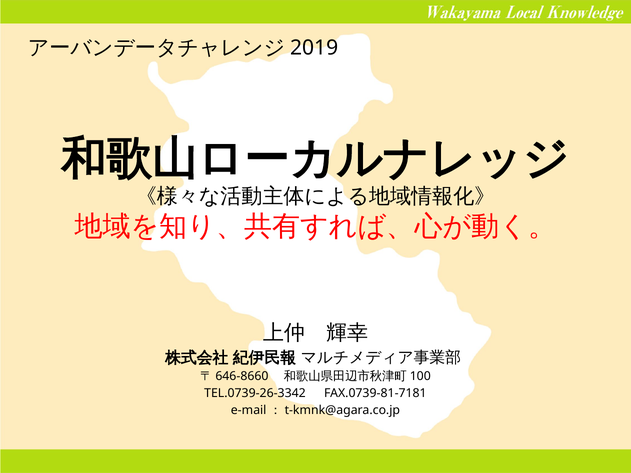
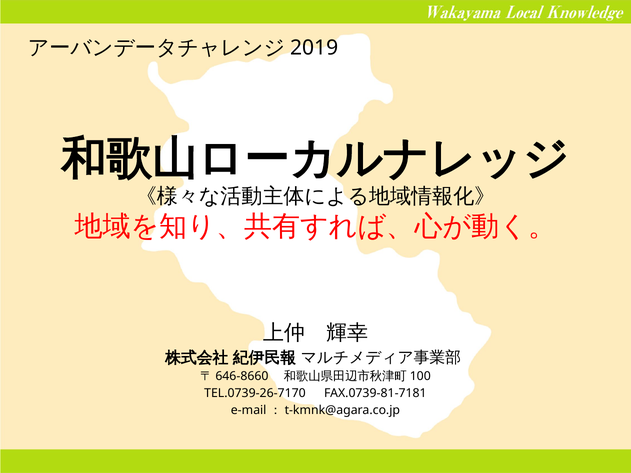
TEL.0739-26-3342: TEL.0739-26-3342 -> TEL.0739-26-7170 (255, 393)
